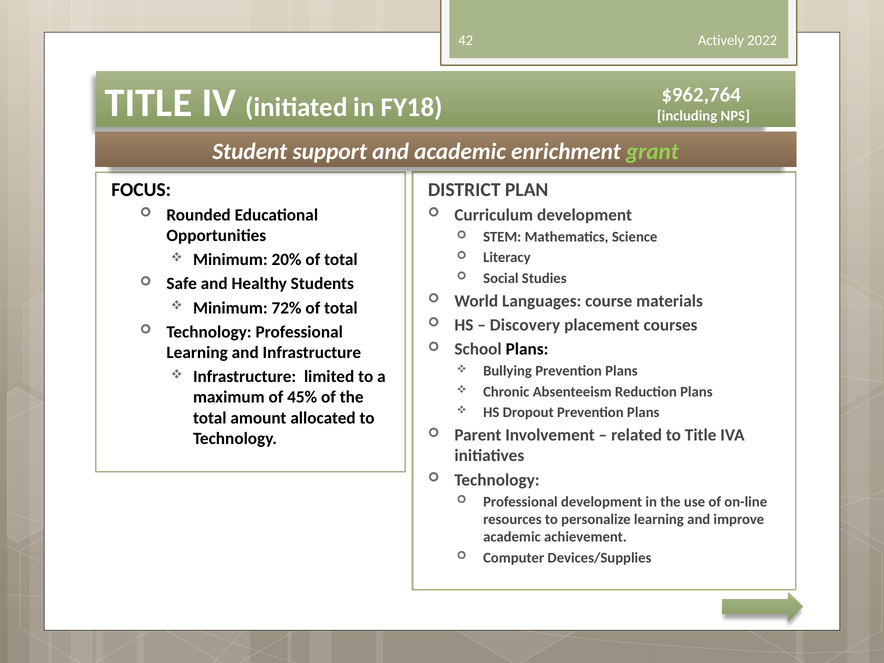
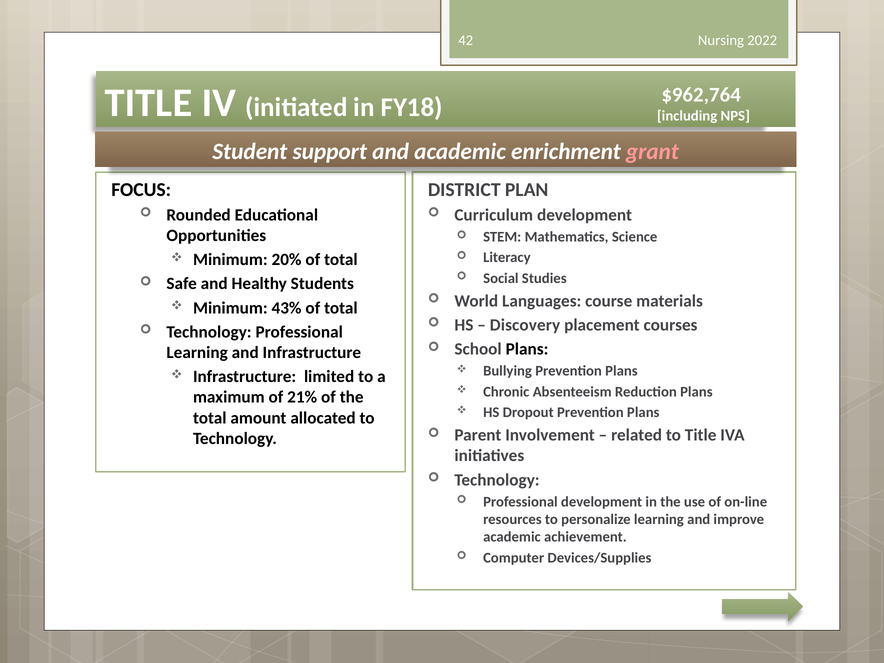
Actively: Actively -> Nursing (721, 40)
grant colour: light green -> pink (652, 151)
72%: 72% -> 43% (287, 308)
45%: 45% -> 21% (302, 397)
